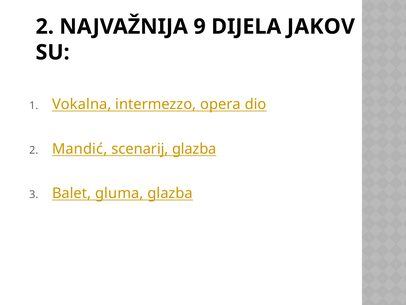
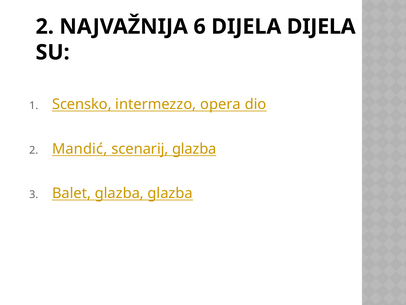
9: 9 -> 6 (200, 27)
DIJELA JAKOV: JAKOV -> DIJELA (321, 27)
Vokalna: Vokalna -> Scensko (82, 104)
Balet gluma: gluma -> glazba (119, 193)
